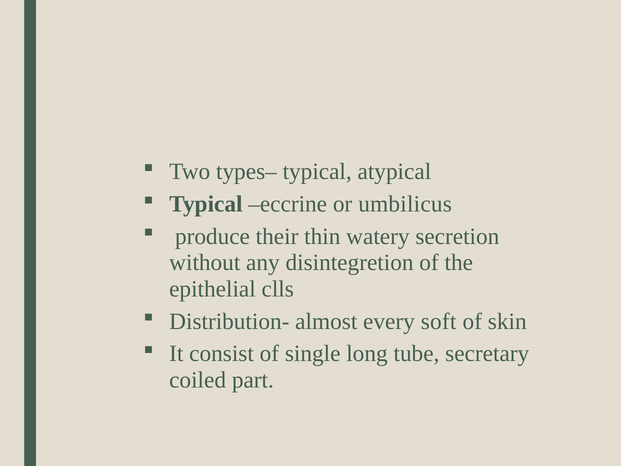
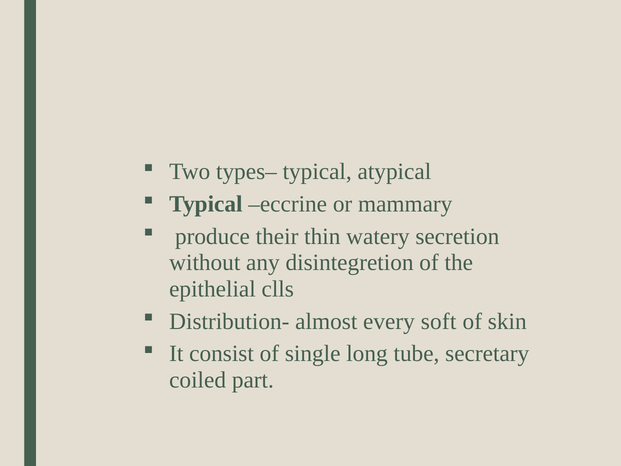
umbilicus: umbilicus -> mammary (405, 204)
